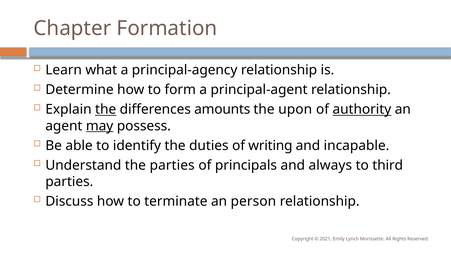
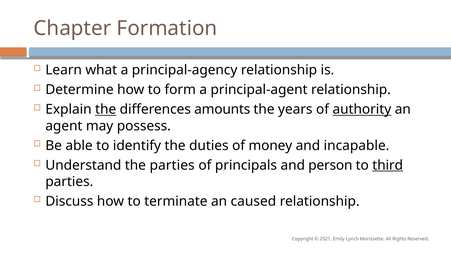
upon: upon -> years (295, 109)
may underline: present -> none (100, 126)
writing: writing -> money (270, 145)
always: always -> person (330, 165)
third underline: none -> present (388, 165)
person: person -> caused (253, 201)
